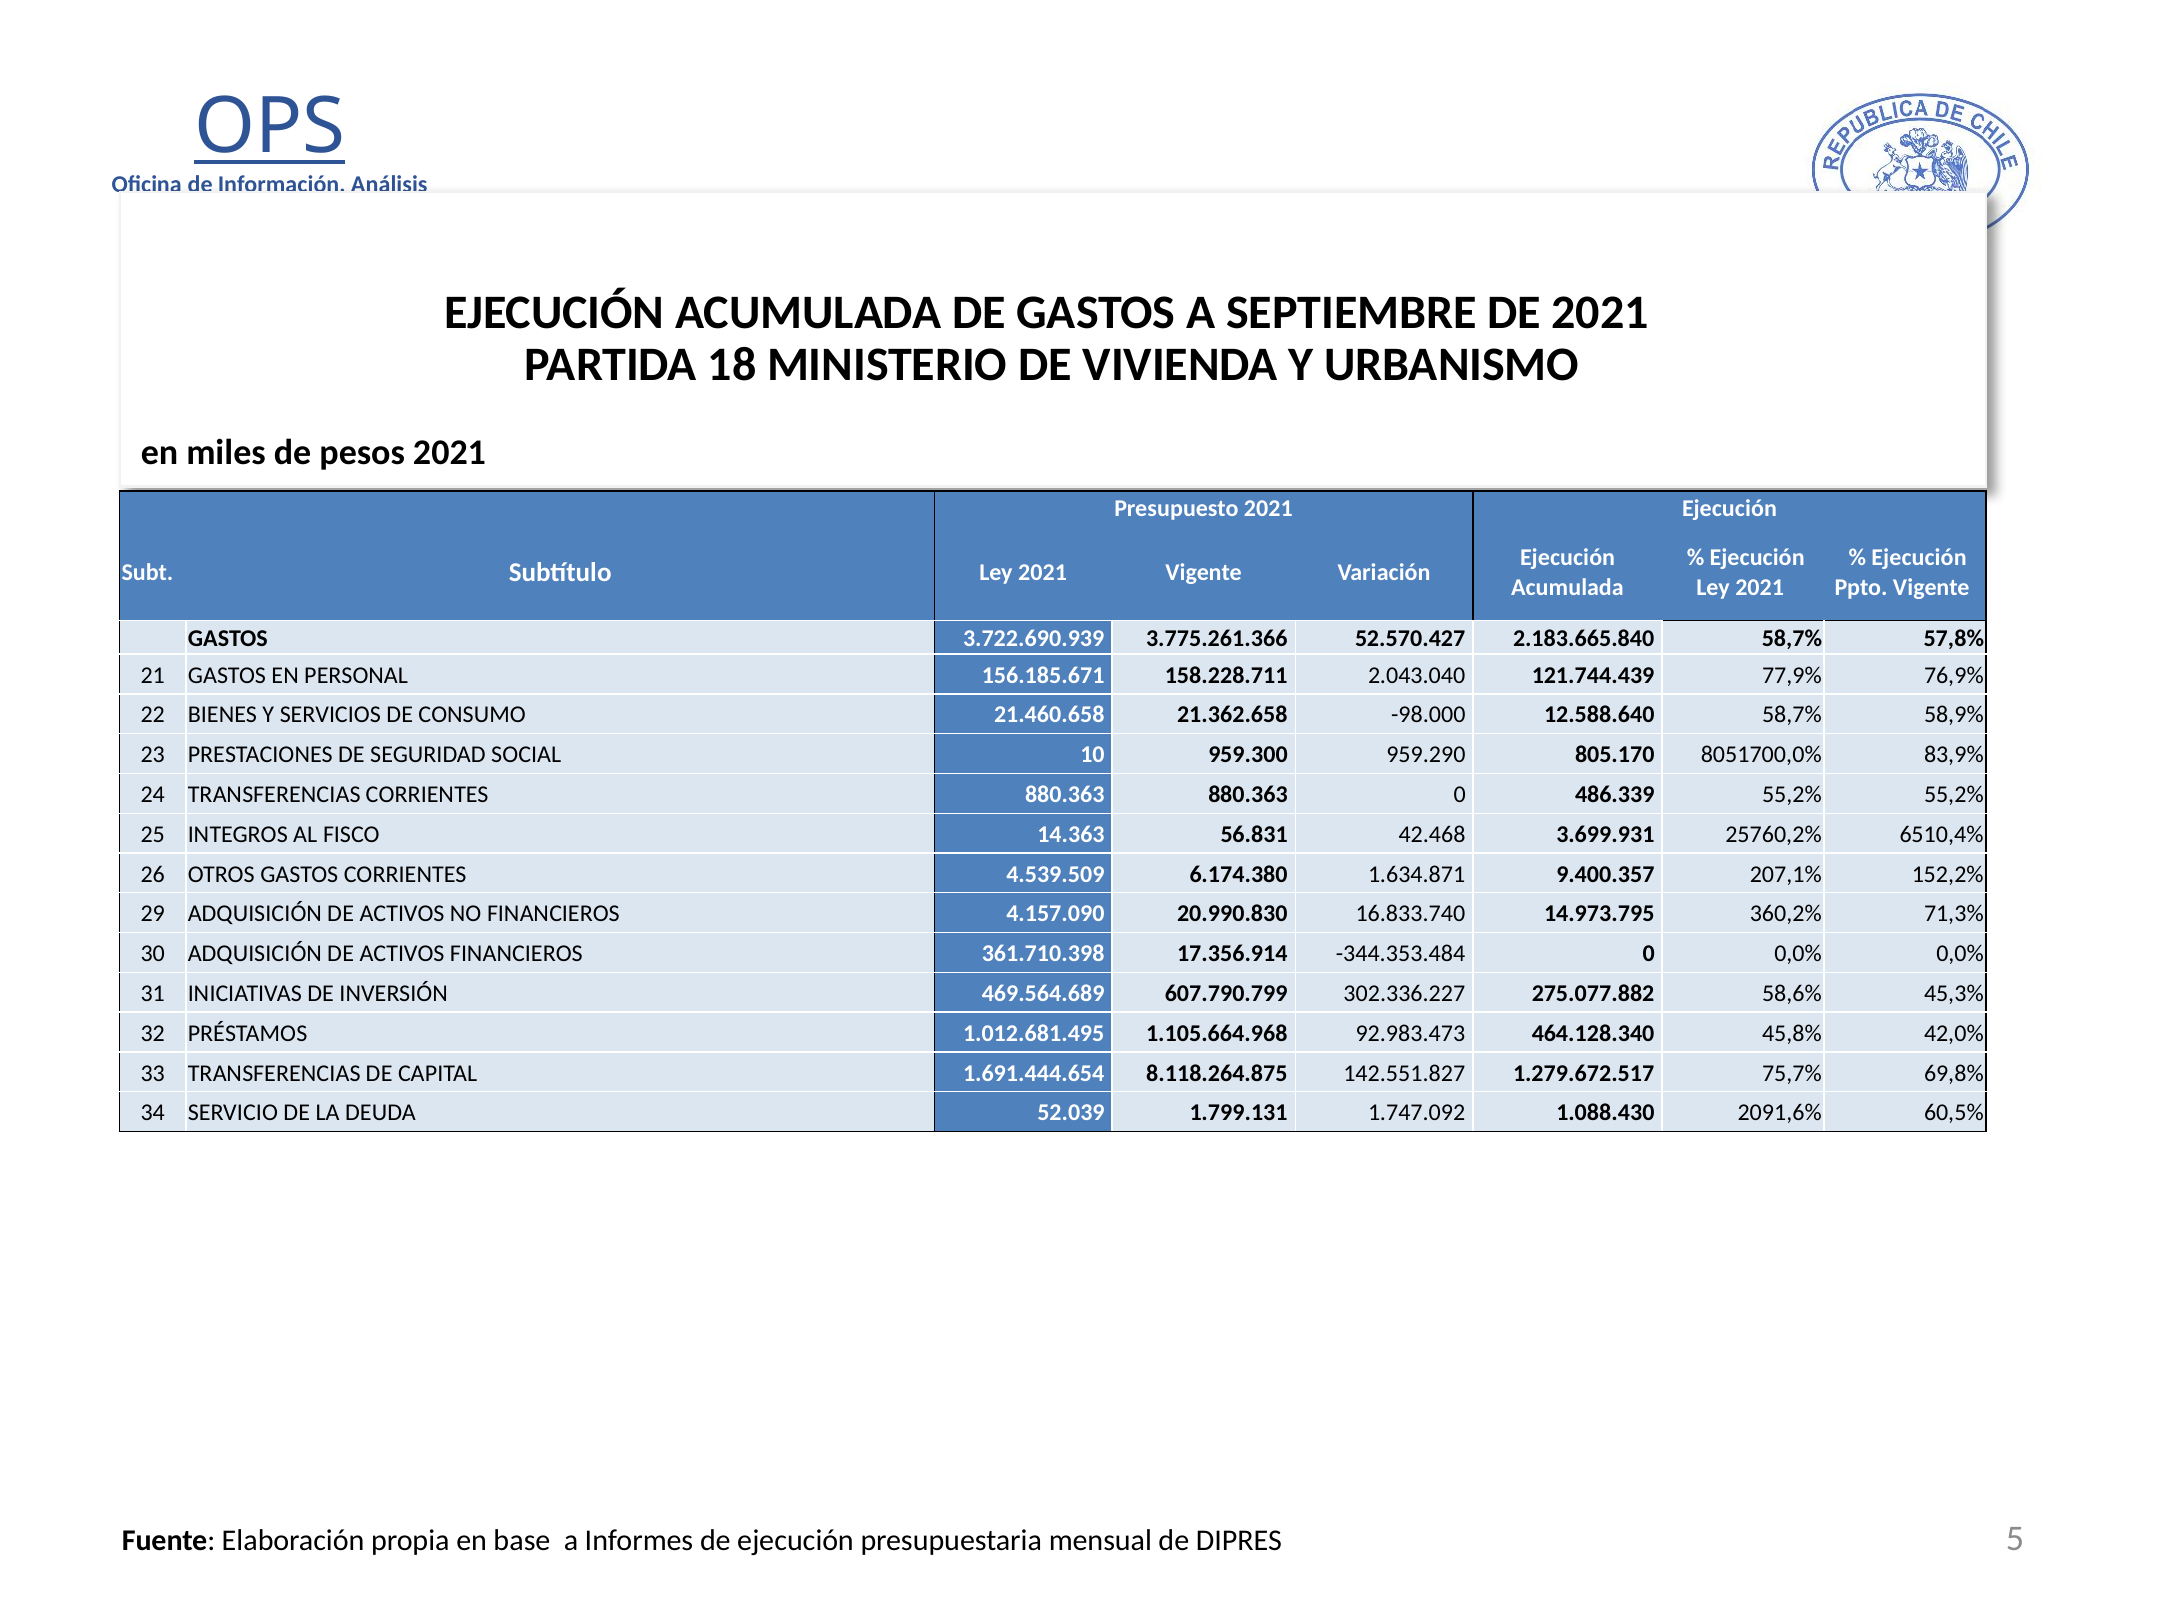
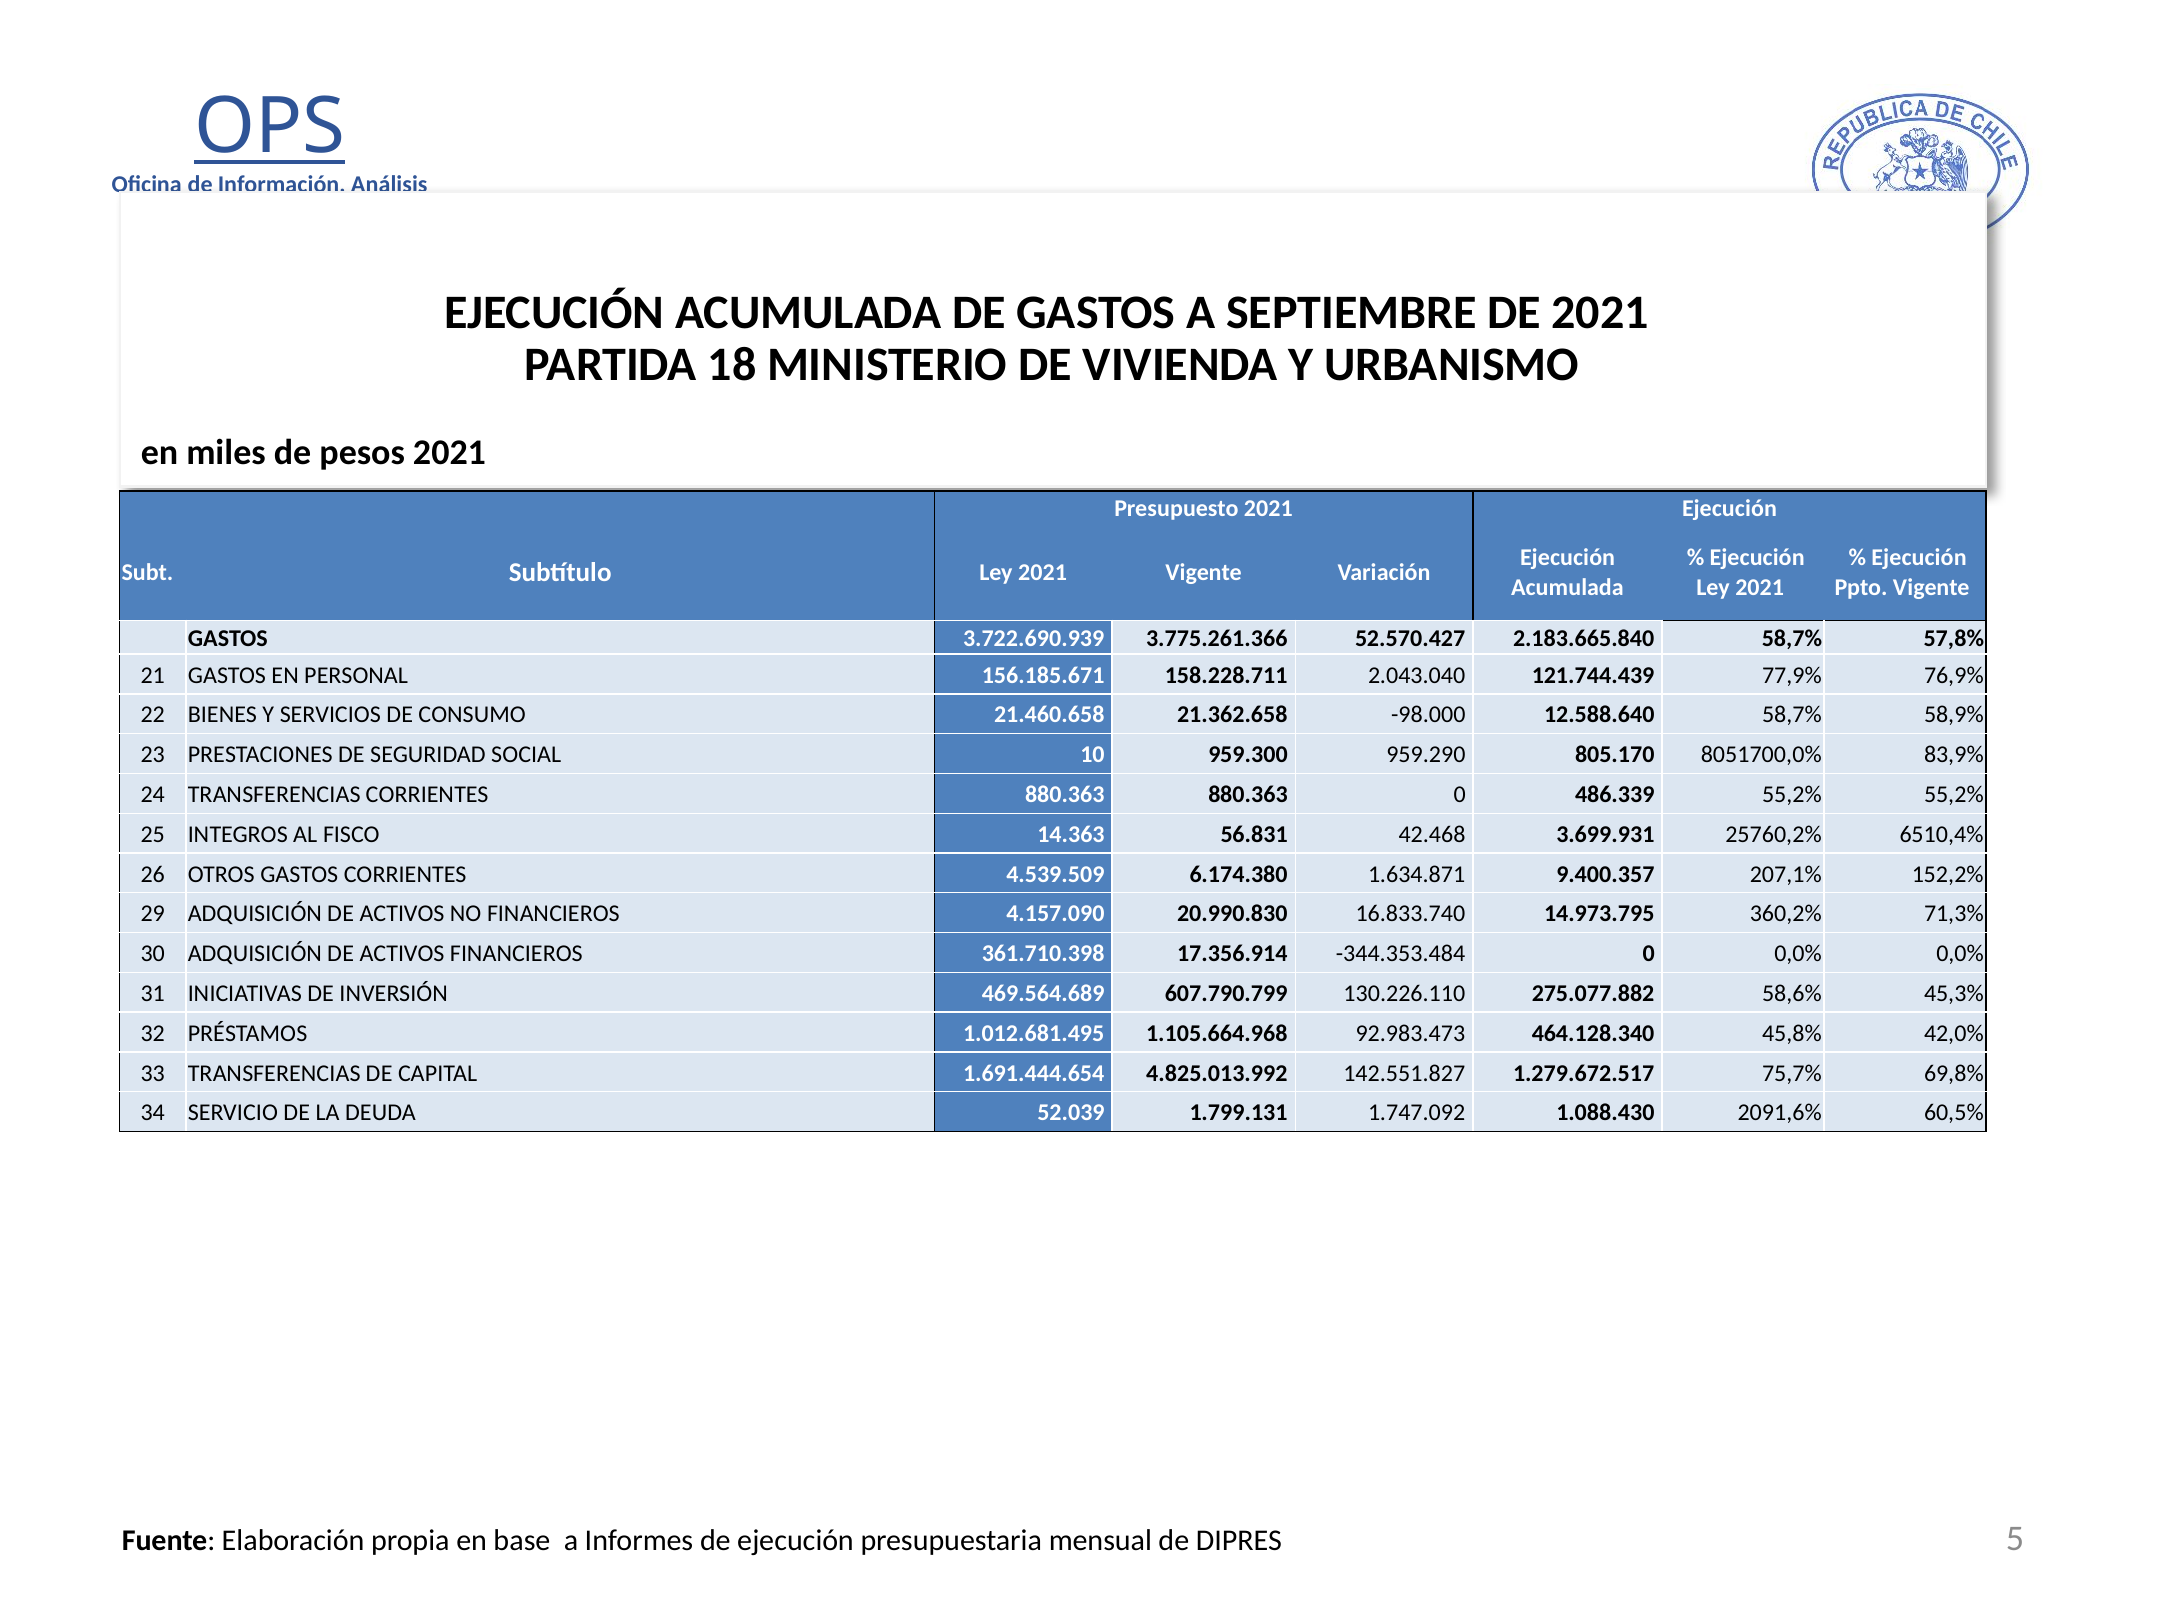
302.336.227: 302.336.227 -> 130.226.110 (1404, 994)
8.118.264.875: 8.118.264.875 -> 4.825.013.992 (1217, 1073)
